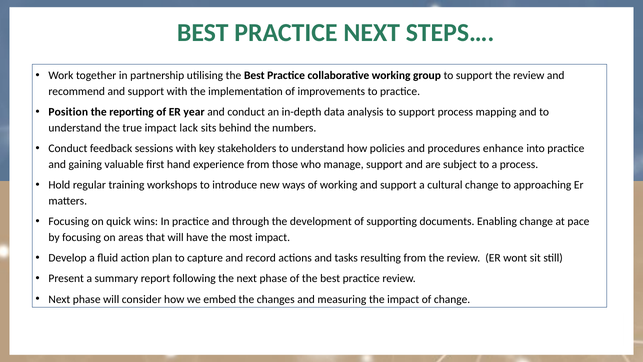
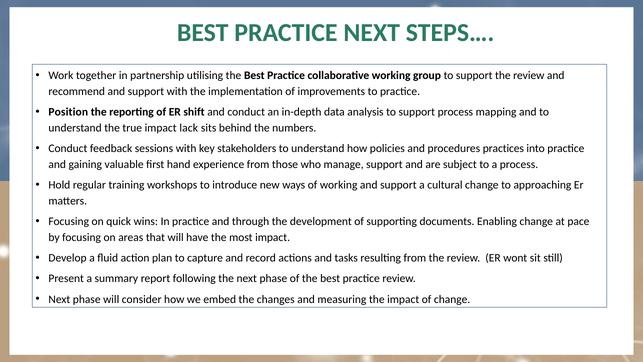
year: year -> shift (194, 112)
enhance: enhance -> practices (503, 148)
